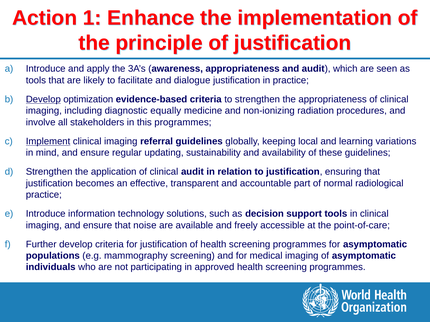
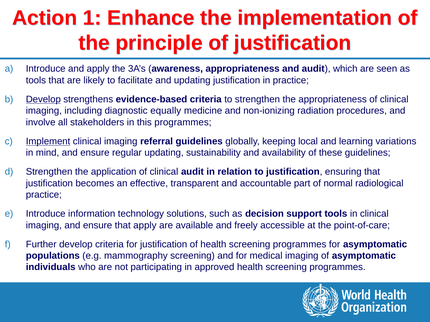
and dialogue: dialogue -> updating (192, 80)
optimization: optimization -> strengthens (88, 99)
that noise: noise -> apply (145, 226)
